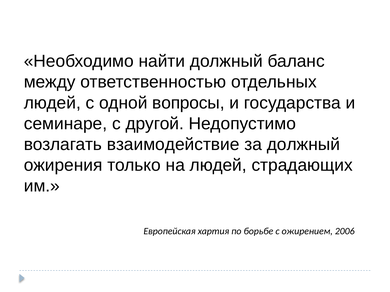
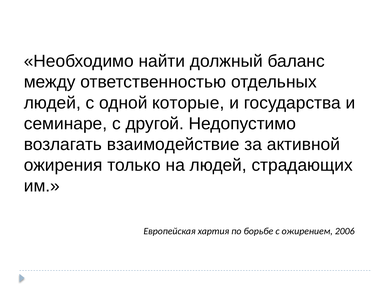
вопросы: вопросы -> которые (188, 103)
за должный: должный -> активной (303, 145)
